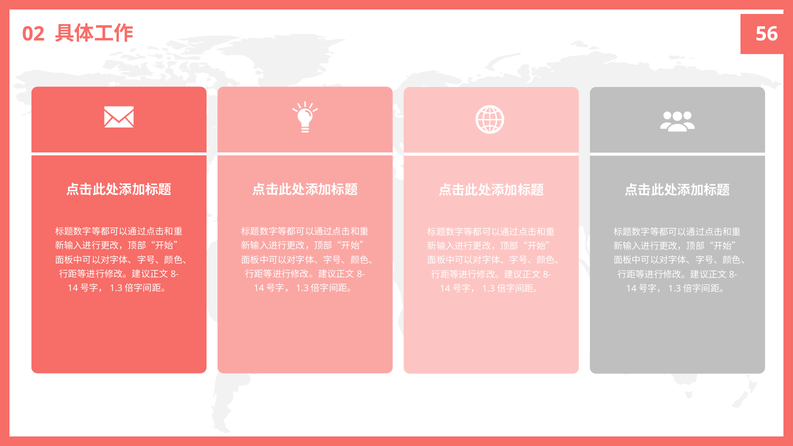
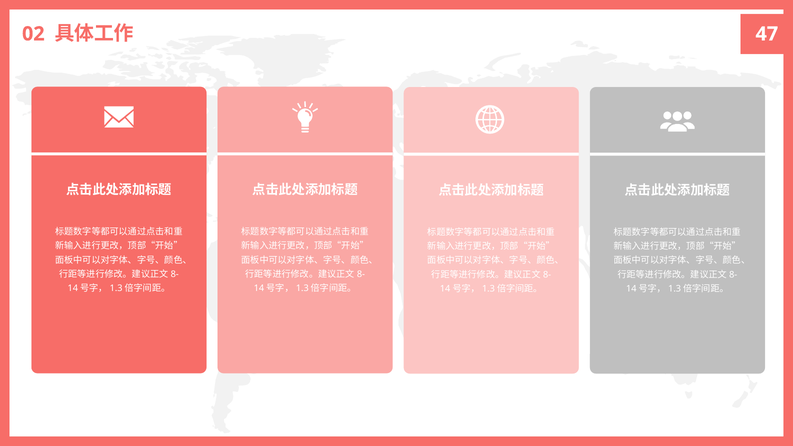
56: 56 -> 47 (767, 34)
